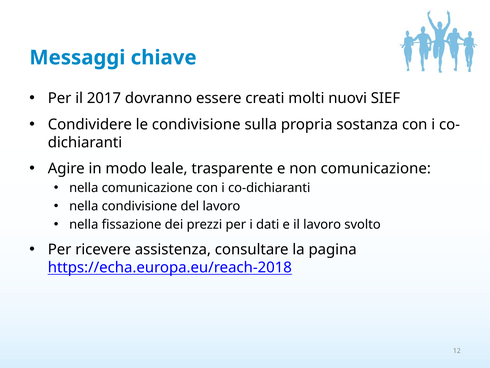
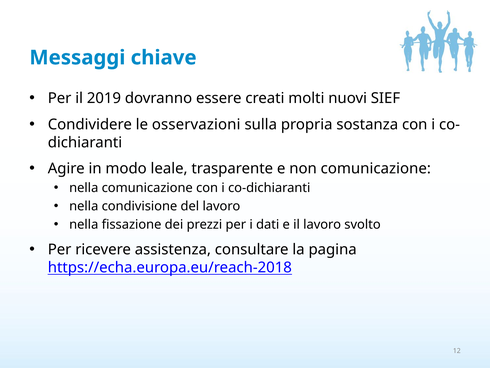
2017: 2017 -> 2019 (104, 98)
le condivisione: condivisione -> osservazioni (196, 124)
